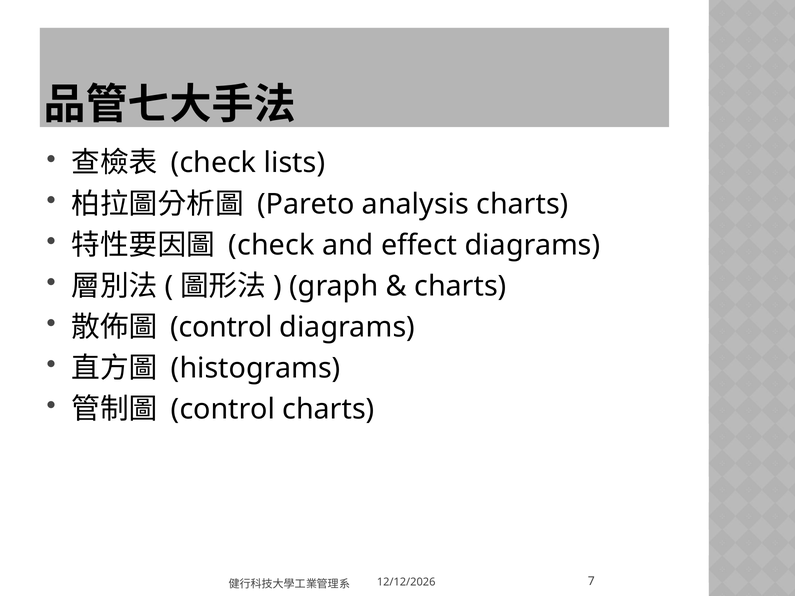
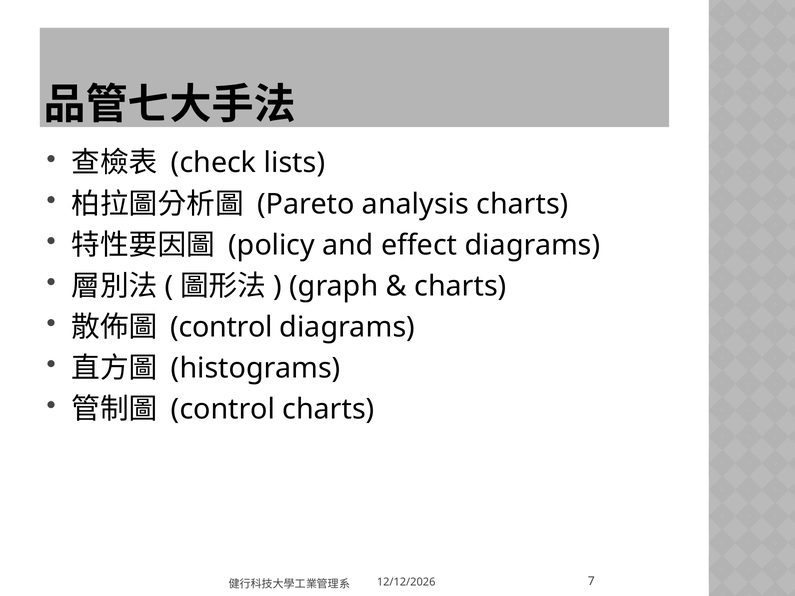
check: check -> policy (272, 245)
